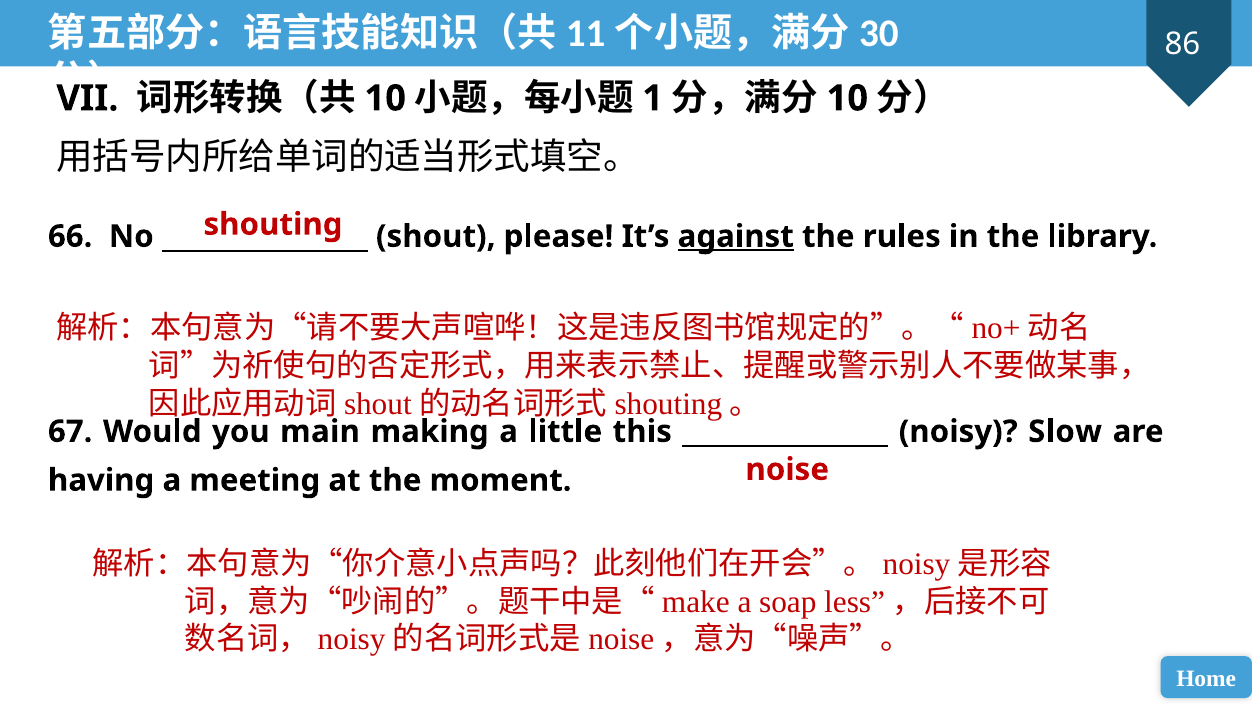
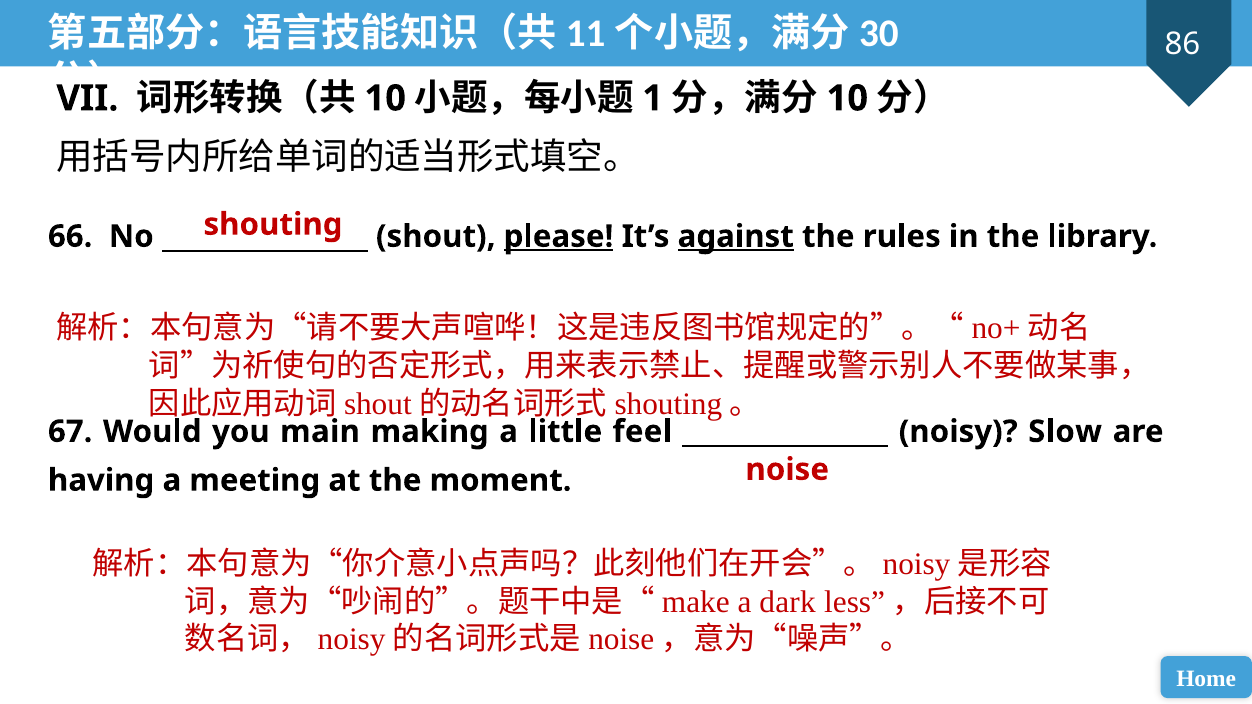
please underline: none -> present (559, 237)
this: this -> feel (642, 432)
soap: soap -> dark (788, 602)
